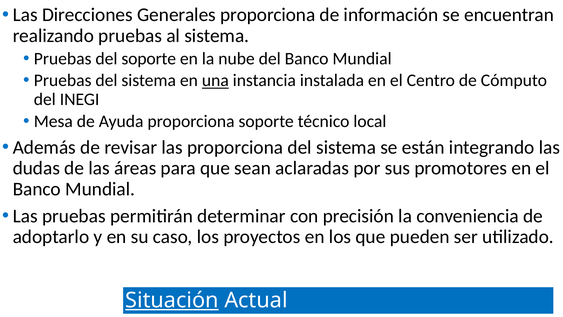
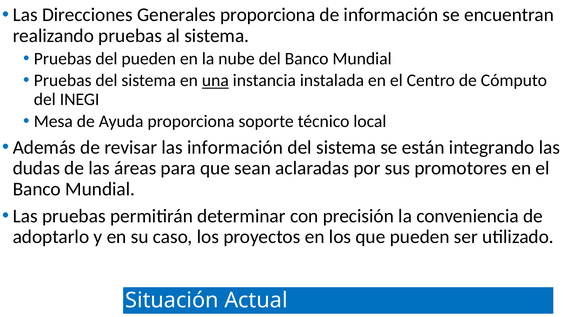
del soporte: soporte -> pueden (149, 58)
las proporciona: proporciona -> información (235, 147)
Situación underline: present -> none (172, 300)
